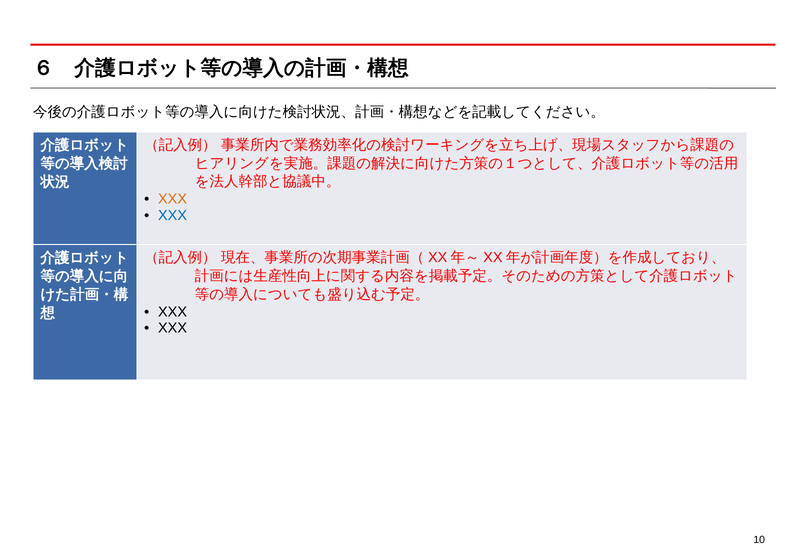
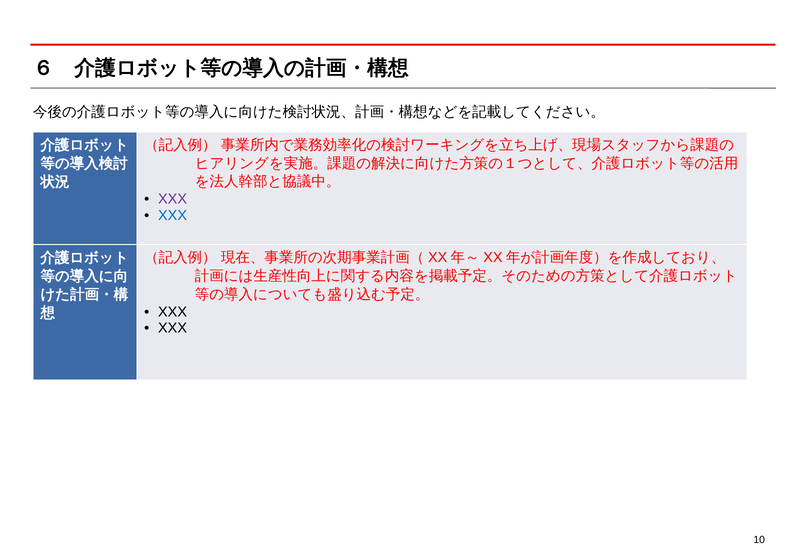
XXX colour: orange -> purple (173, 199)
